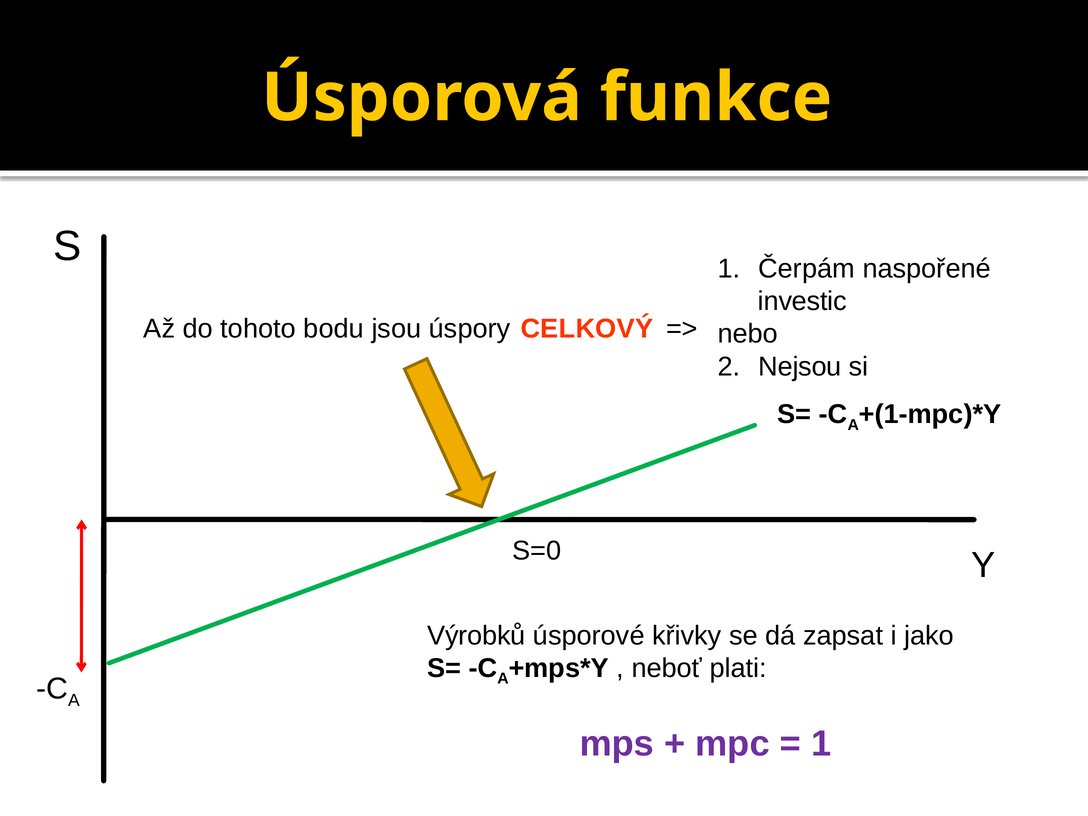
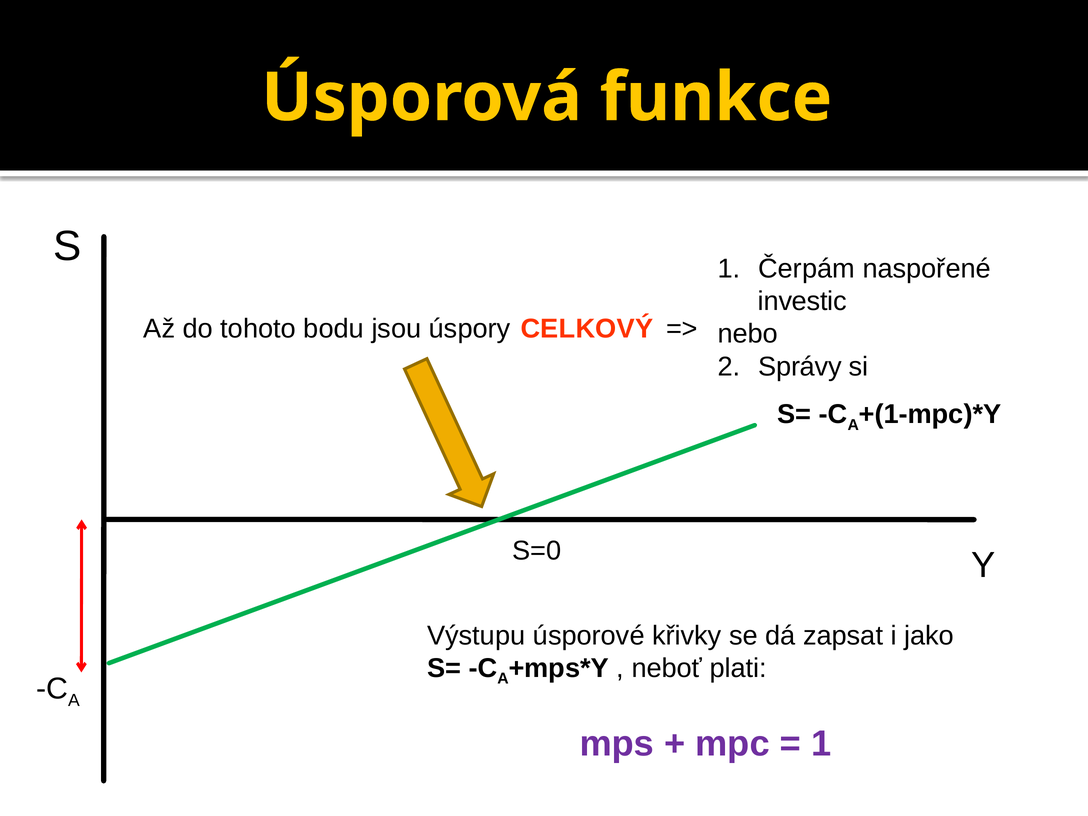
Nejsou: Nejsou -> Správy (800, 367)
Výrobků: Výrobků -> Výstupu (476, 636)
